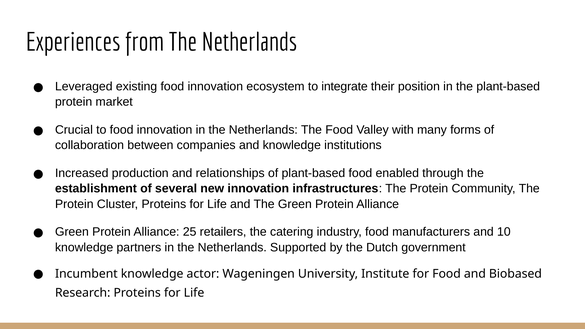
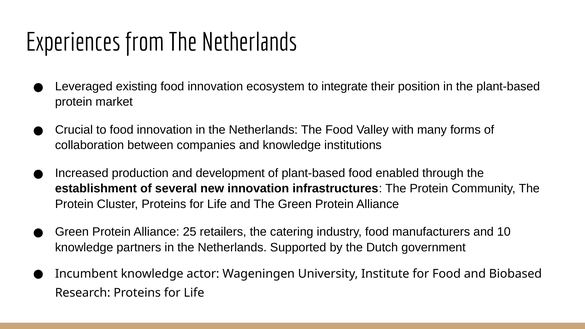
relationships: relationships -> development (230, 173)
